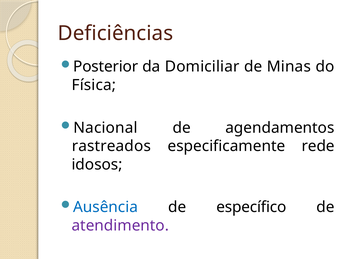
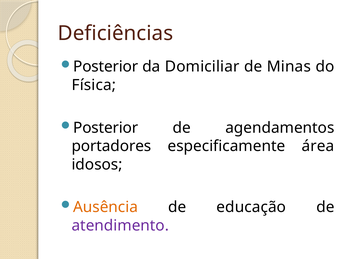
Nacional: Nacional -> Posterior (106, 128)
rastreados: rastreados -> portadores (111, 146)
rede: rede -> área (318, 146)
Ausência colour: blue -> orange (106, 208)
específico: específico -> educação (251, 208)
